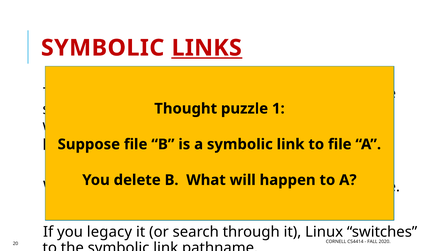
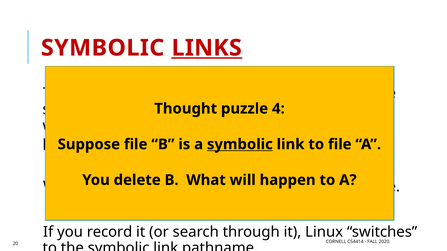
1: 1 -> 4 (278, 109)
symbolic underline: none -> present (240, 145)
legacy: legacy -> record (110, 232)
